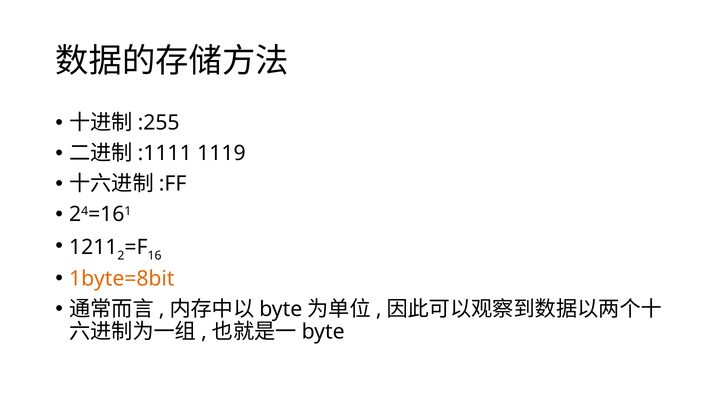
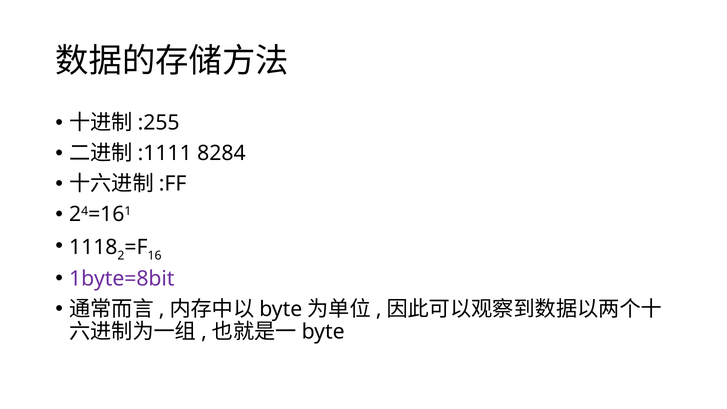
1119: 1119 -> 8284 (221, 153)
1211: 1211 -> 1118 (93, 247)
1byte=8bit colour: orange -> purple (122, 278)
